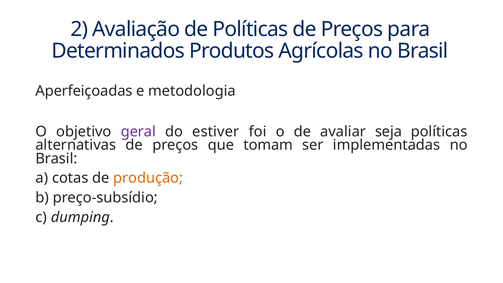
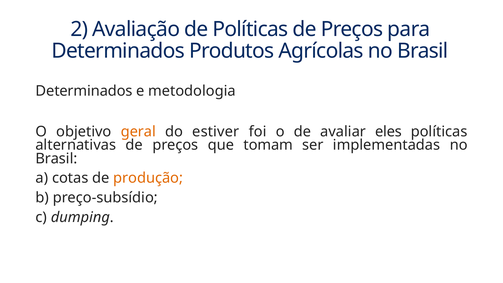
Aperfeiçoadas: Aperfeiçoadas -> Determinados (84, 91)
geral colour: purple -> orange (138, 132)
seja: seja -> eles (388, 132)
